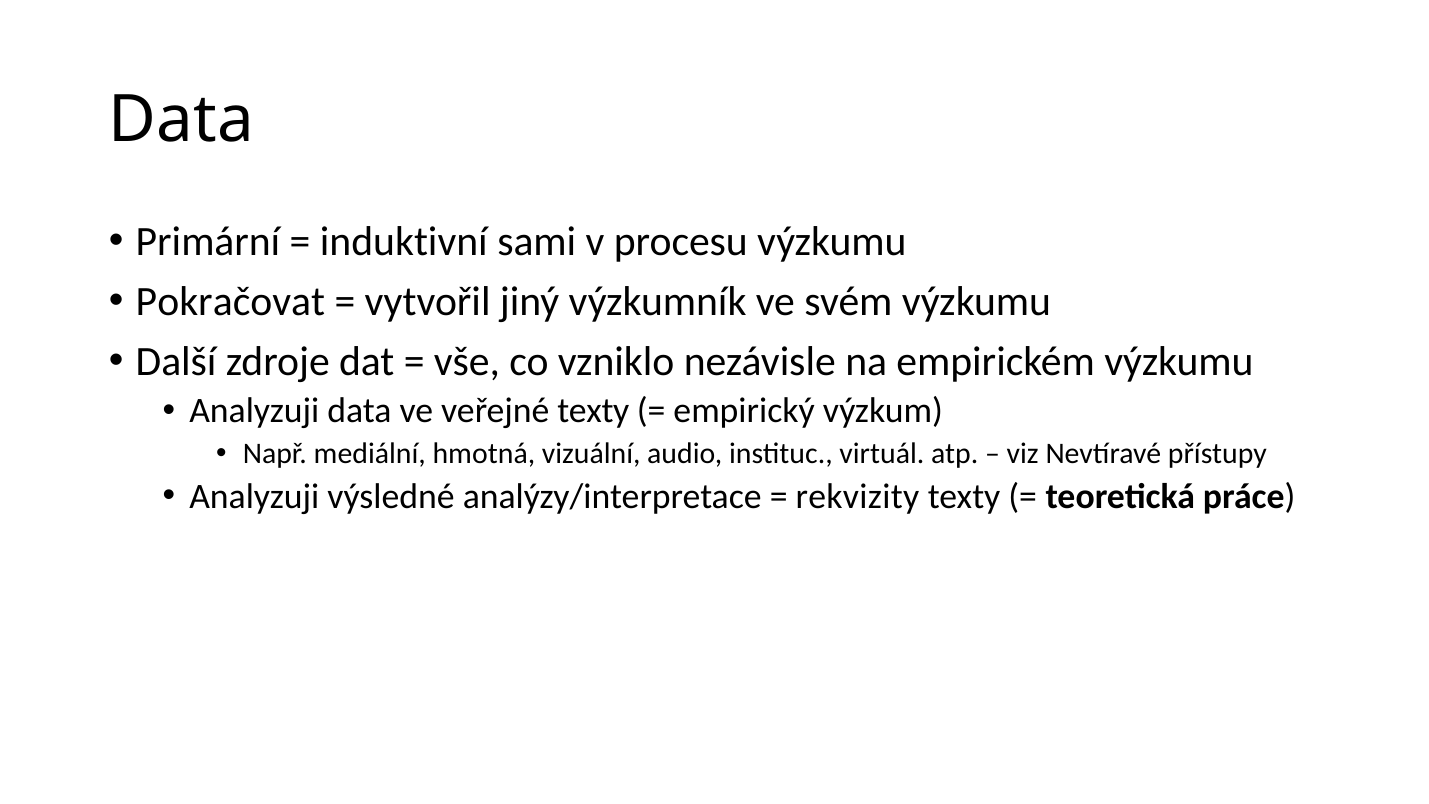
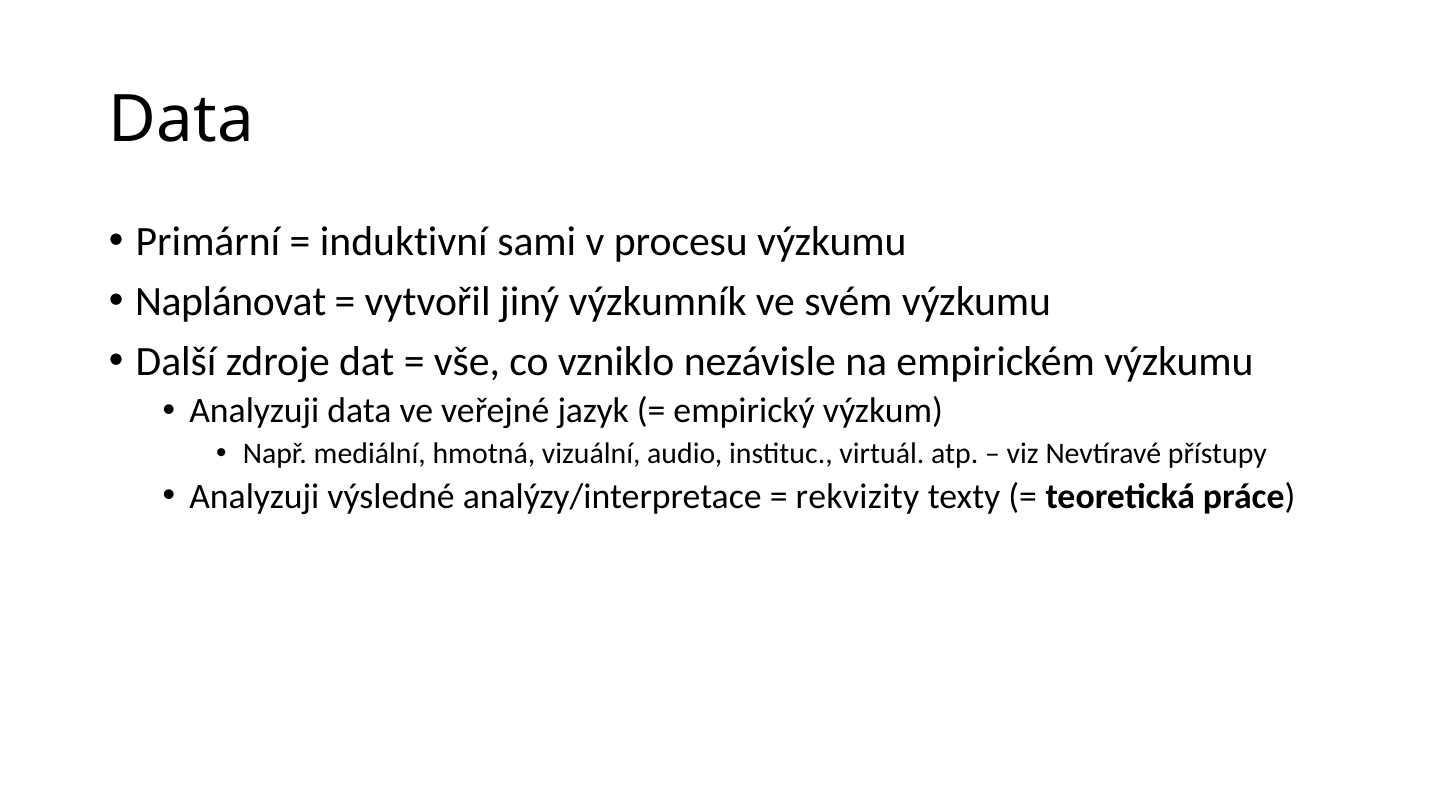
Pokračovat: Pokračovat -> Naplánovat (231, 302)
veřejné texty: texty -> jazyk (593, 411)
